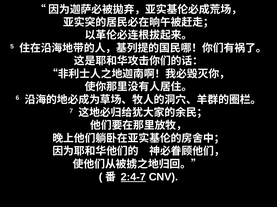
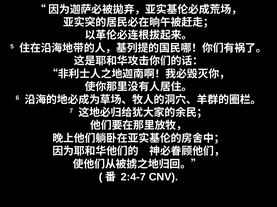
2:4-7 underline: present -> none (133, 178)
